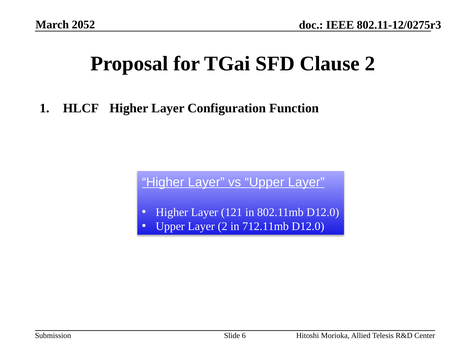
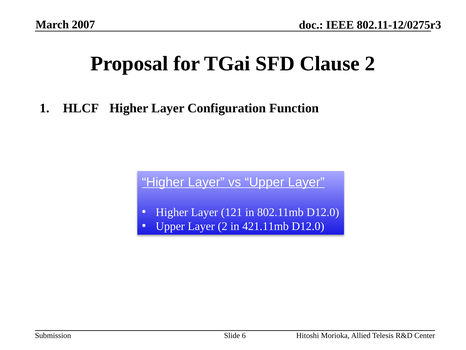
2052: 2052 -> 2007 (83, 25)
712.11mb: 712.11mb -> 421.11mb (266, 226)
